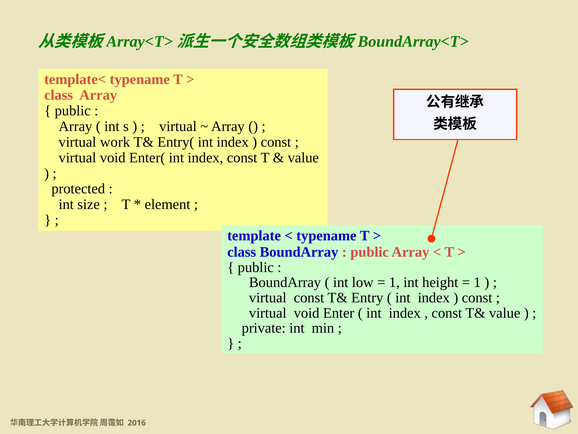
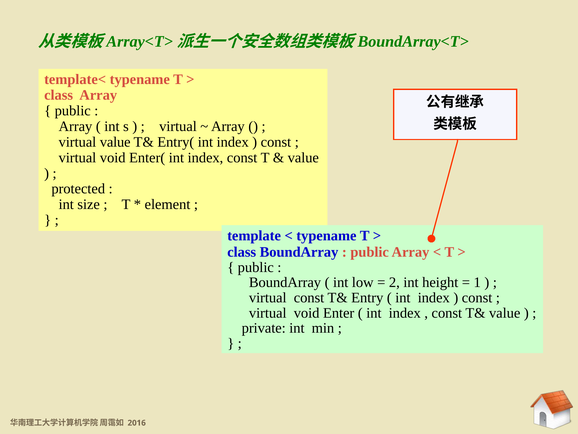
virtual work: work -> value (115, 142)
1: 1 -> 2 (394, 282)
